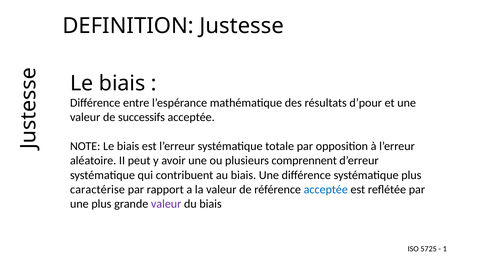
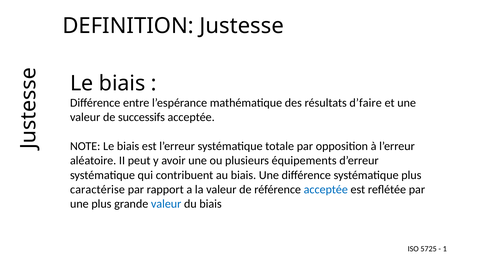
d’pour: d’pour -> d’faire (366, 103)
comprennent: comprennent -> équipements (304, 161)
valeur colour: purple -> blue (166, 204)
